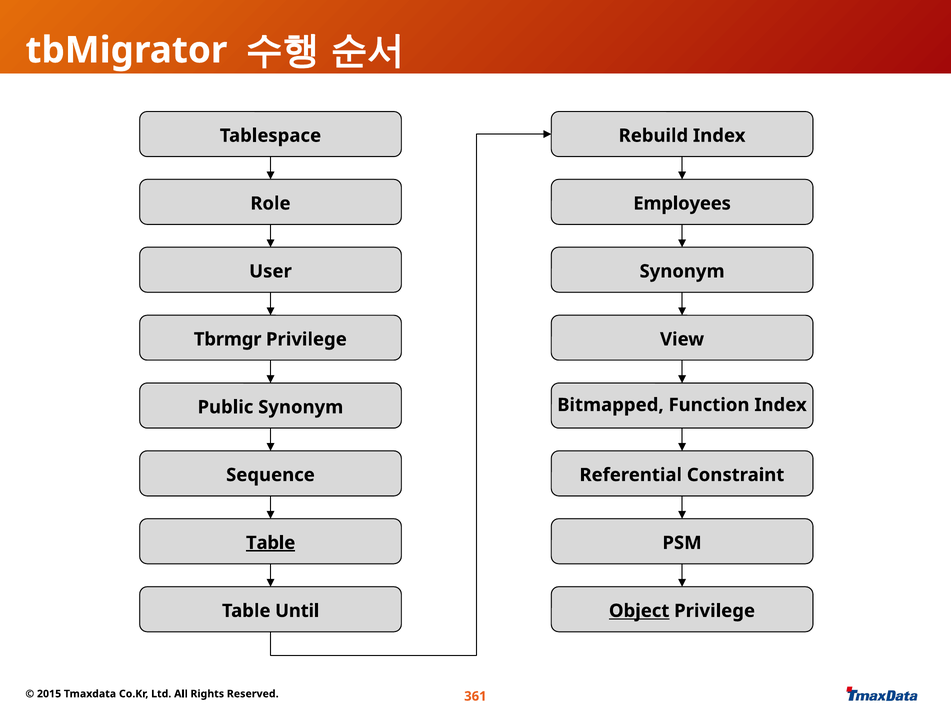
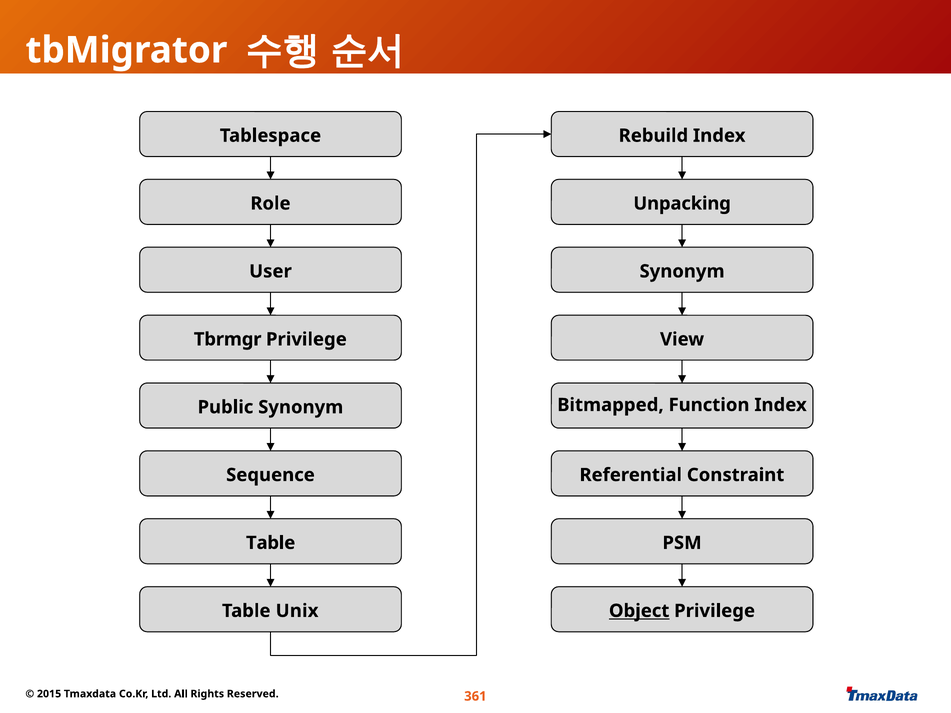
Employees: Employees -> Unpacking (682, 204)
Table underline: present -> none (271, 543)
Until: Until -> Unix (297, 611)
